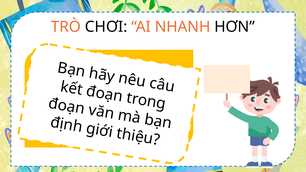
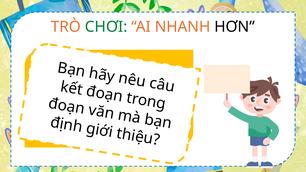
CHƠI colour: black -> green (106, 27)
